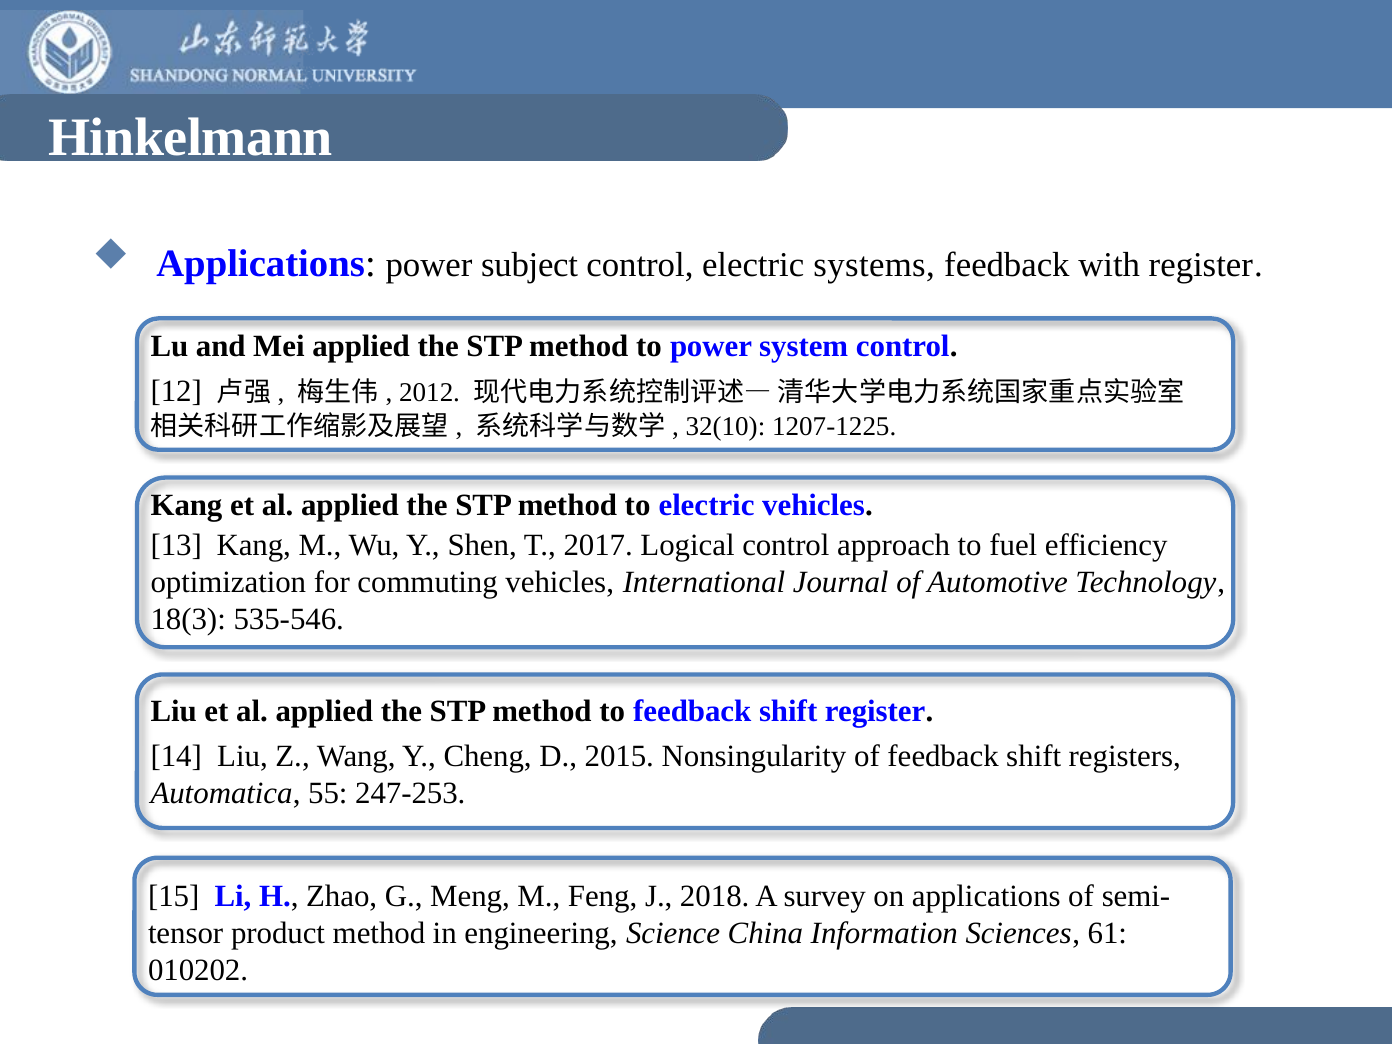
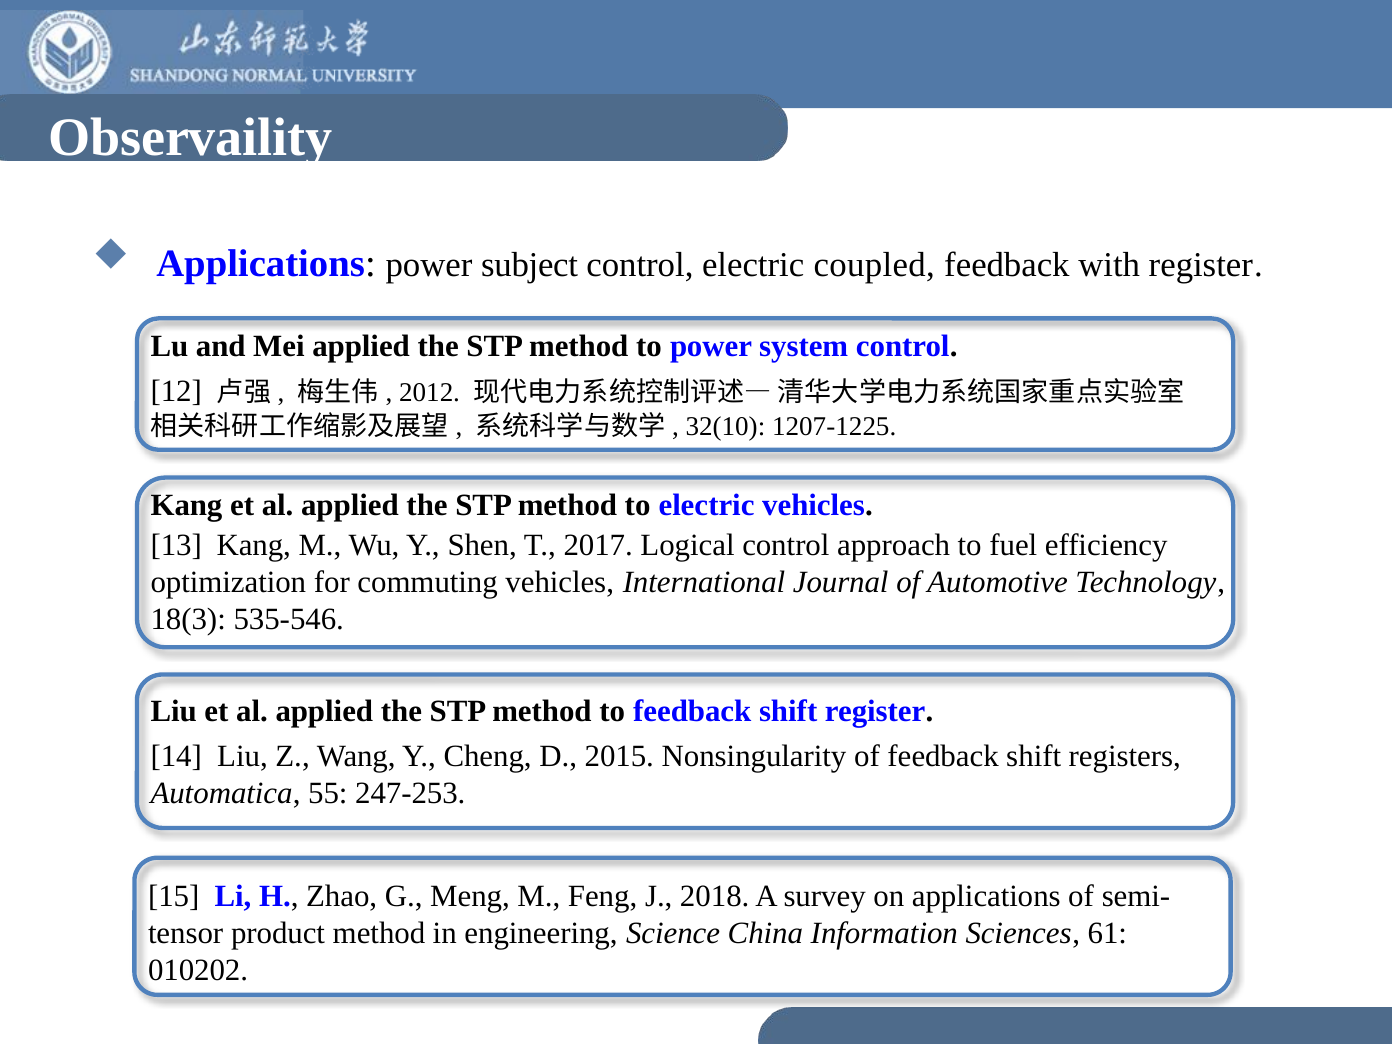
Hinkelmann: Hinkelmann -> Observaility (190, 138)
systems: systems -> coupled (874, 265)
